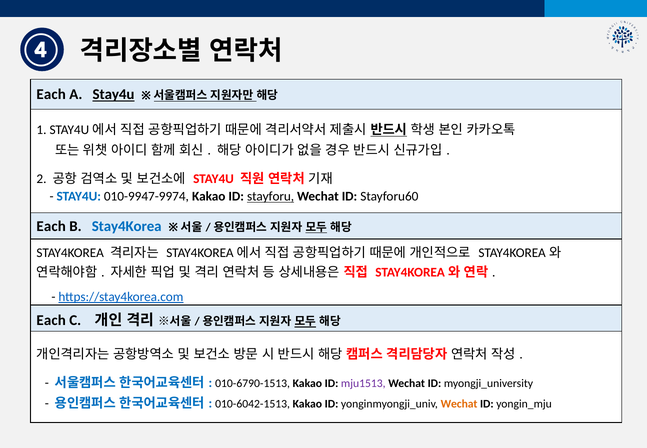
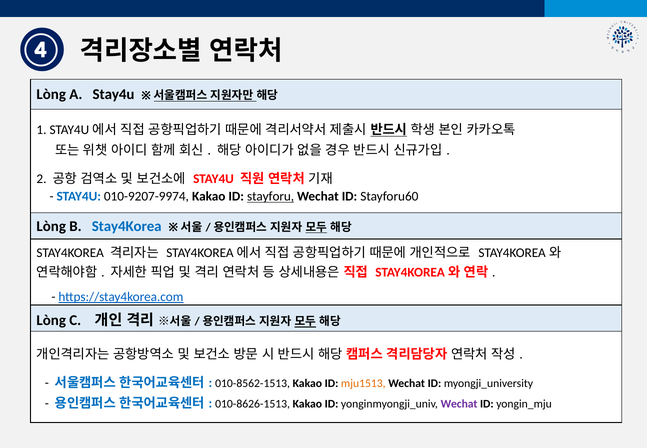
Each: Each -> Lòng (51, 94)
Stay4u underline: present -> none (113, 94)
010-9947-9974: 010-9947-9974 -> 010-9207-9974 (146, 196)
Each: Each -> Lòng (51, 226)
Each: Each -> Lòng (51, 320)
010-6790-1513: 010-6790-1513 -> 010-8562-1513 (253, 383)
mju1513 colour: purple -> orange (363, 383)
010-6042-1513: 010-6042-1513 -> 010-8626-1513 (253, 404)
Wechat colour: orange -> purple (459, 404)
